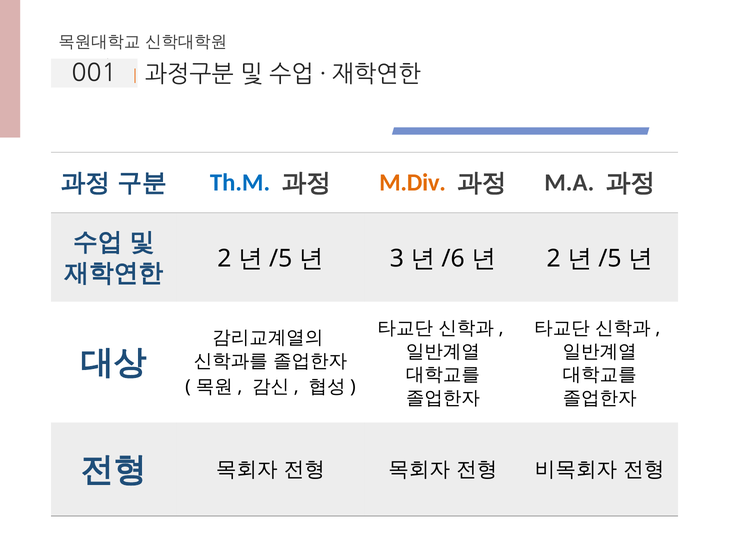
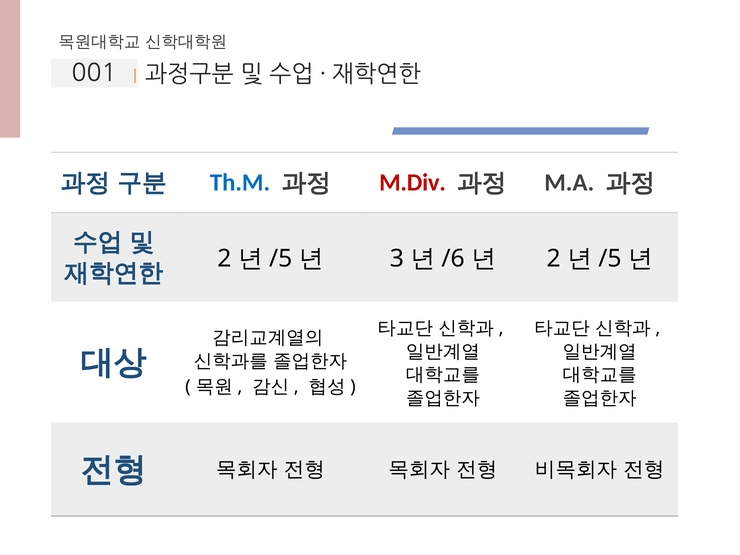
M.Div colour: orange -> red (413, 183)
